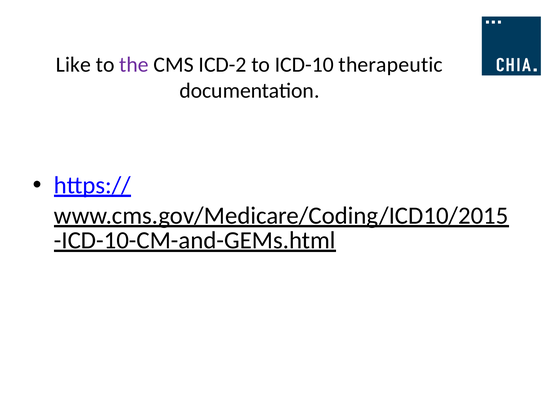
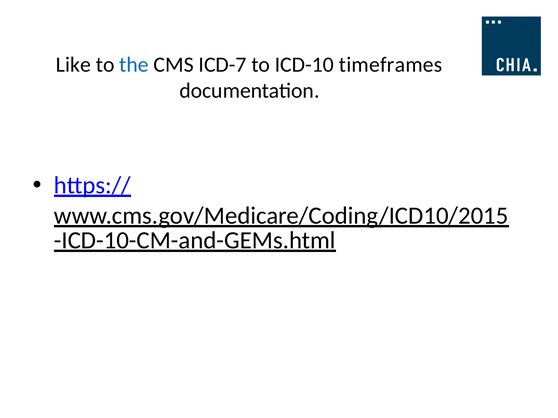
the colour: purple -> blue (134, 65)
ICD-2: ICD-2 -> ICD-7 (223, 65)
therapeutic: therapeutic -> timeframes (391, 65)
